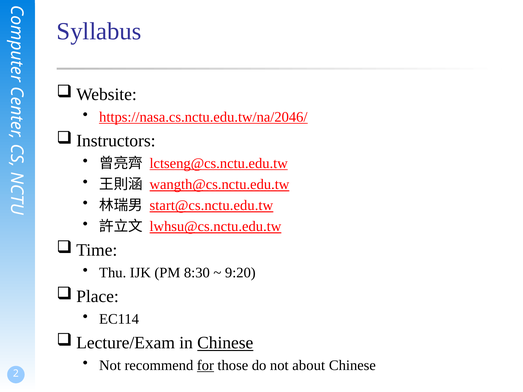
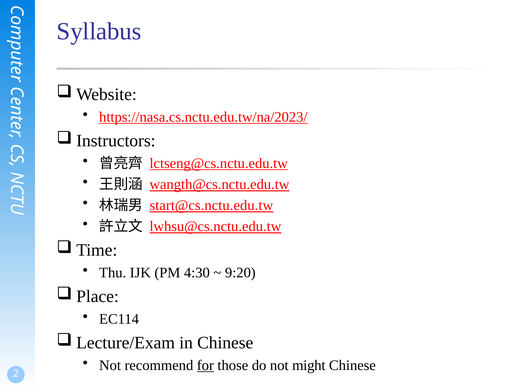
https://nasa.cs.nctu.edu.tw/na/2046/: https://nasa.cs.nctu.edu.tw/na/2046/ -> https://nasa.cs.nctu.edu.tw/na/2023/ (203, 117)
8:30: 8:30 -> 4:30 (197, 273)
Chinese underline: present -> none (225, 343)
about: about -> might (309, 366)
